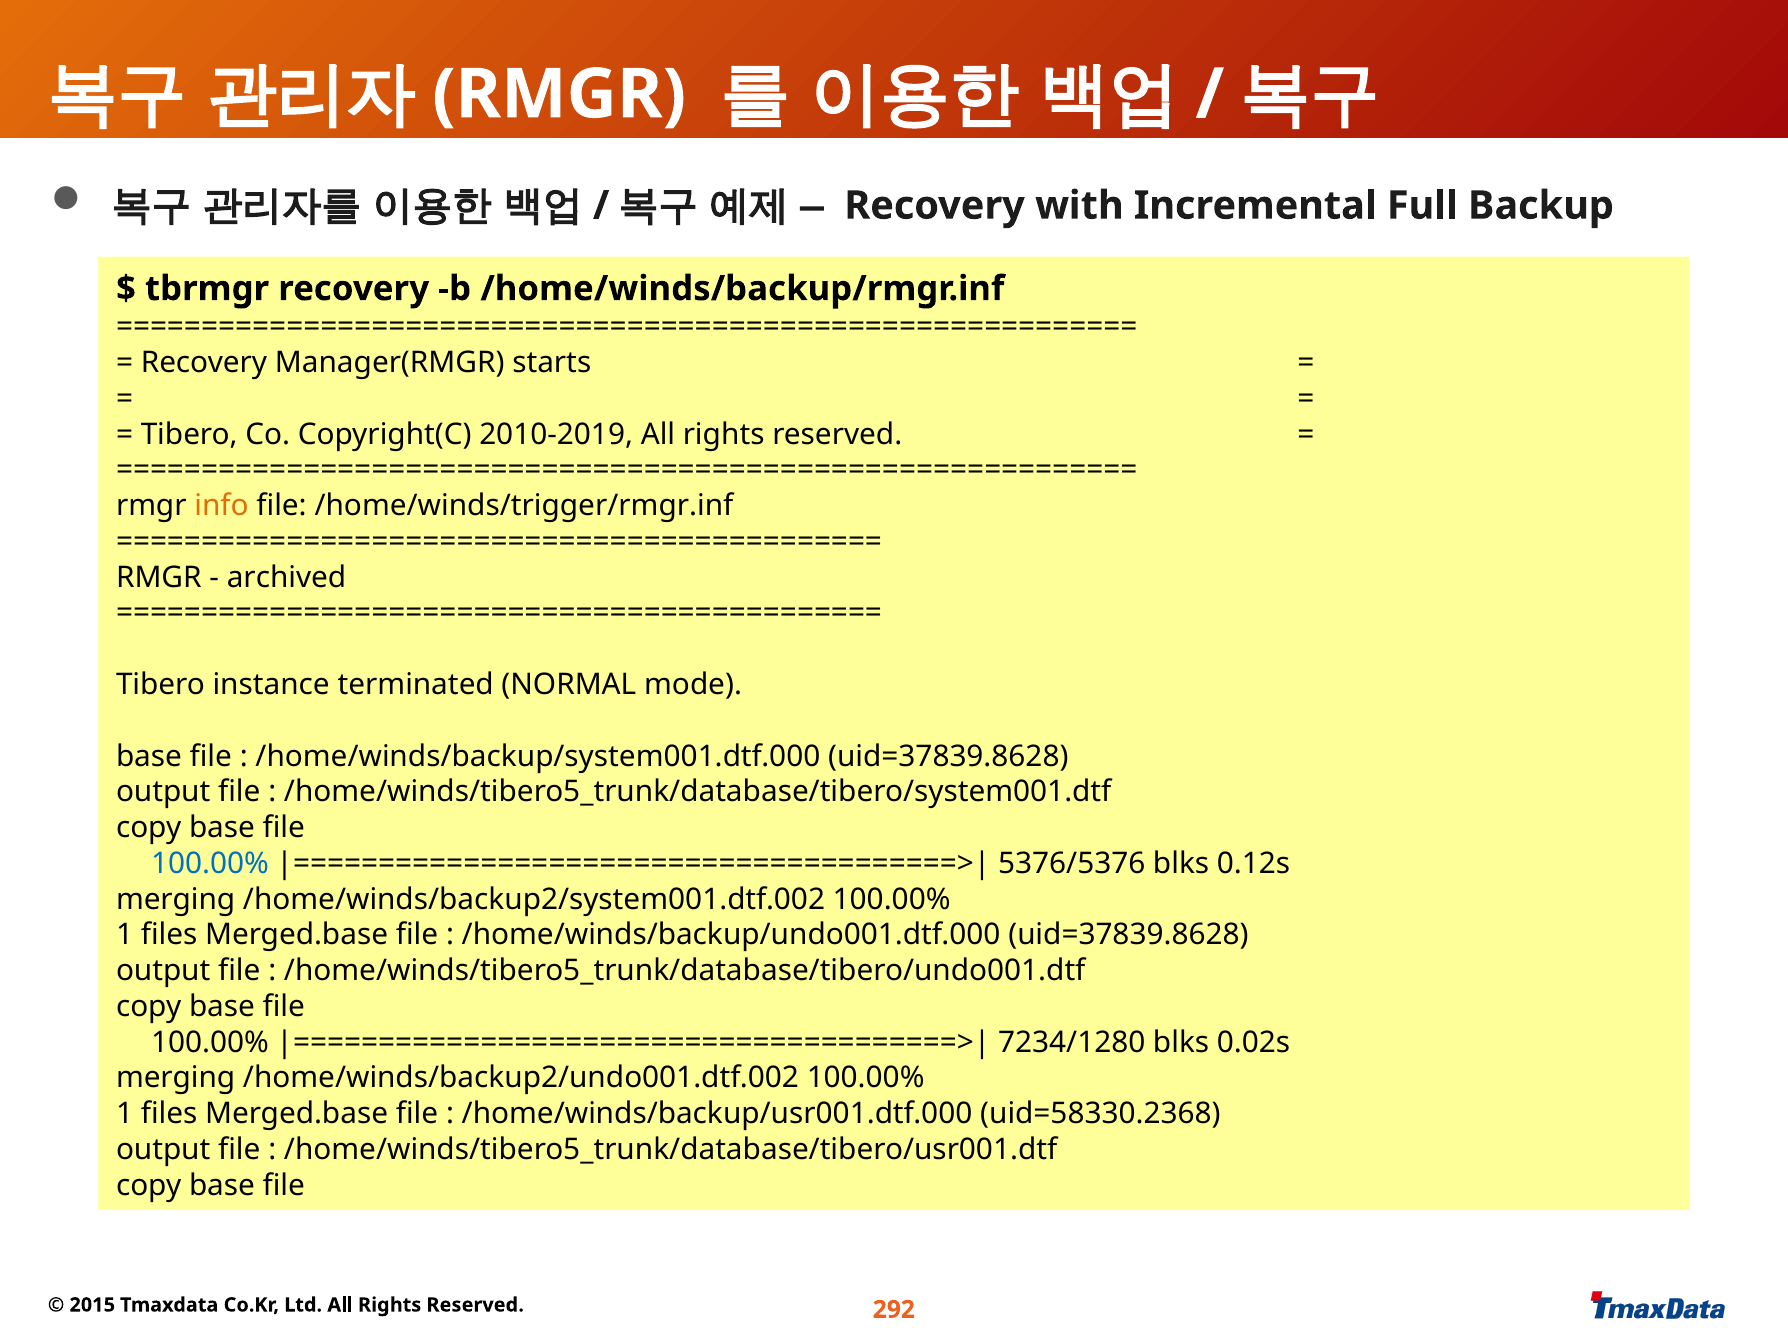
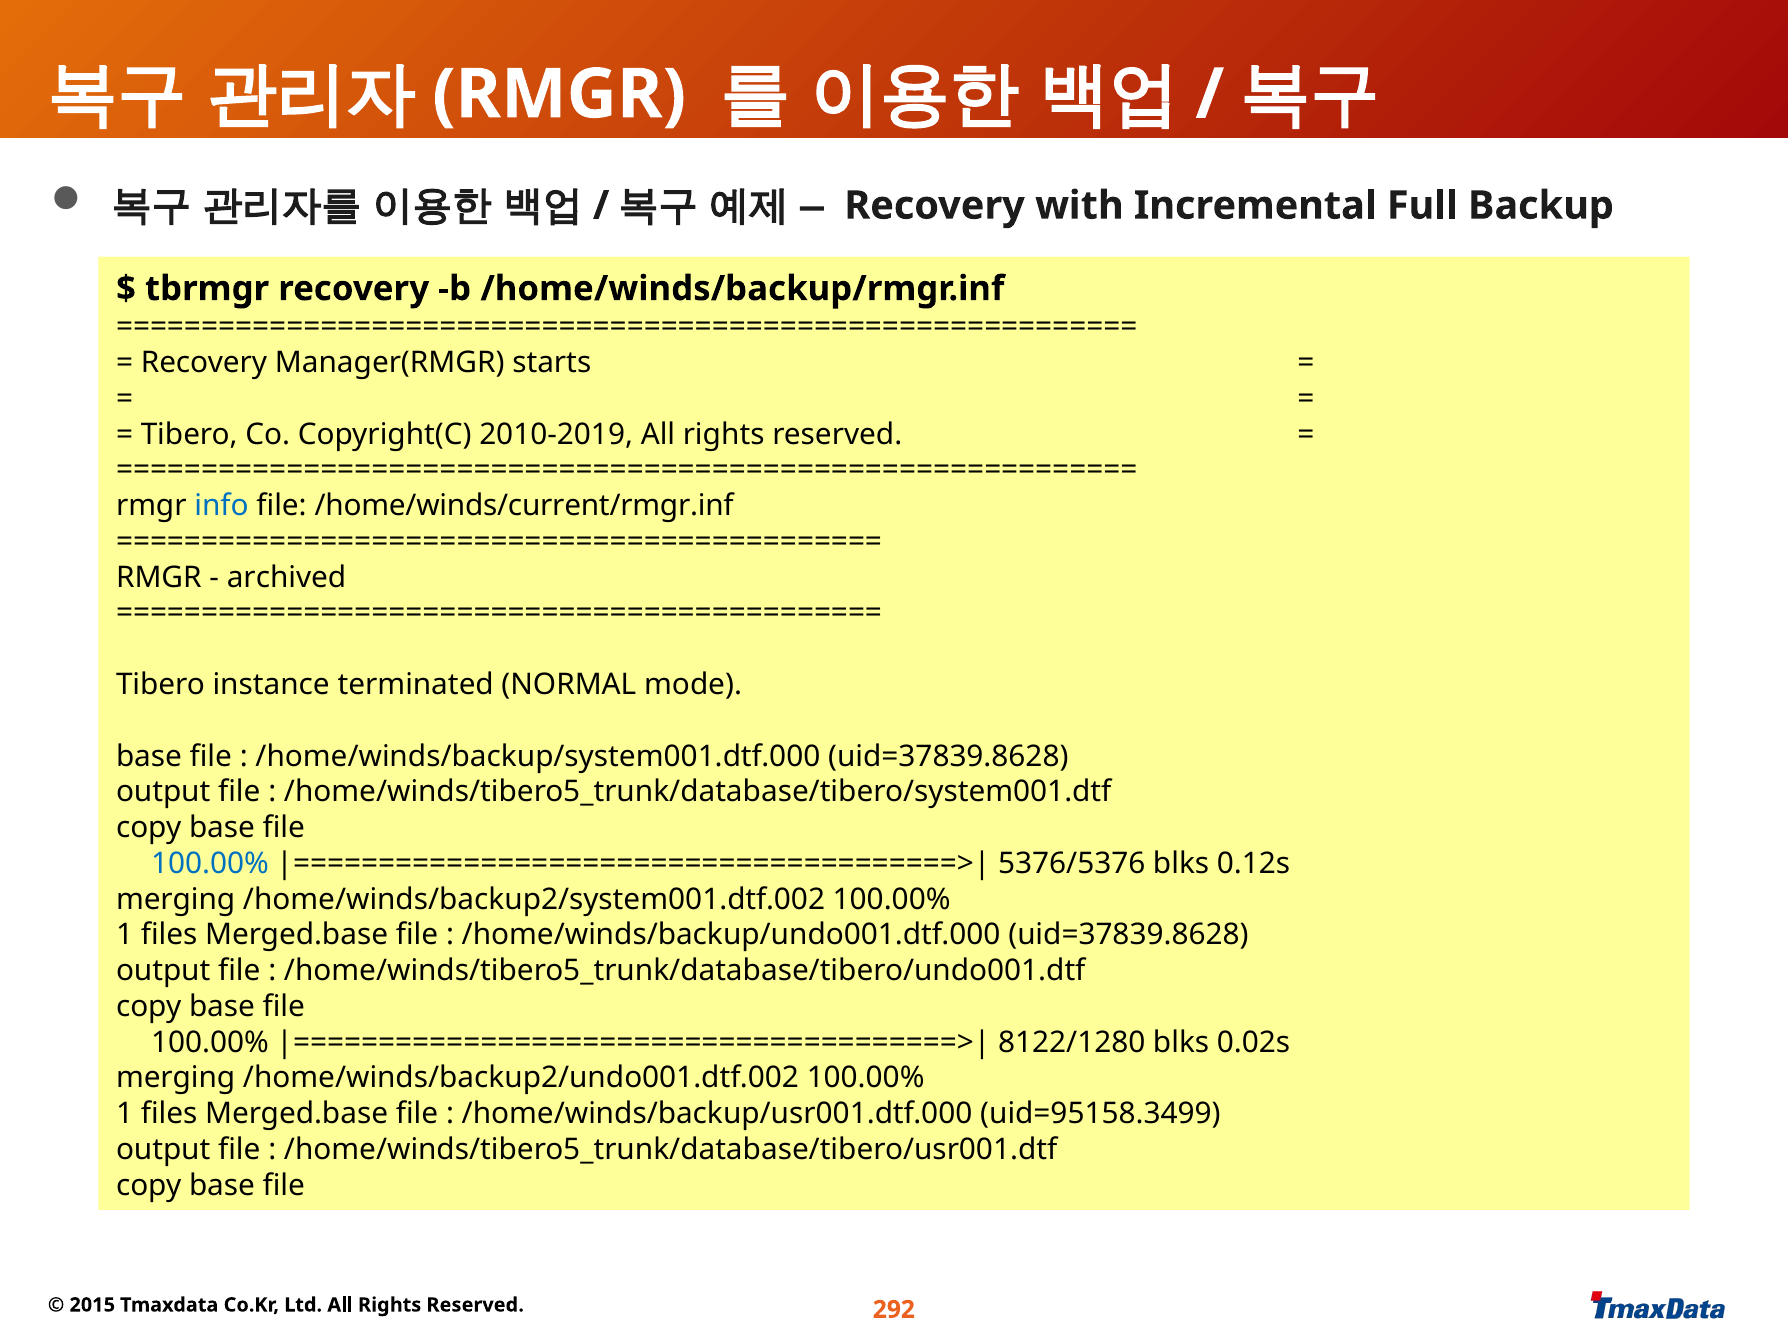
info colour: orange -> blue (221, 506)
/home/winds/trigger/rmgr.inf: /home/winds/trigger/rmgr.inf -> /home/winds/current/rmgr.inf (524, 506)
7234/1280: 7234/1280 -> 8122/1280 (1072, 1042)
uid=58330.2368: uid=58330.2368 -> uid=95158.3499 (1100, 1114)
